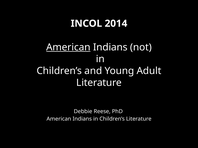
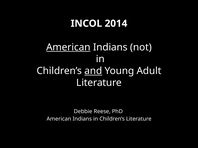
and underline: none -> present (93, 71)
